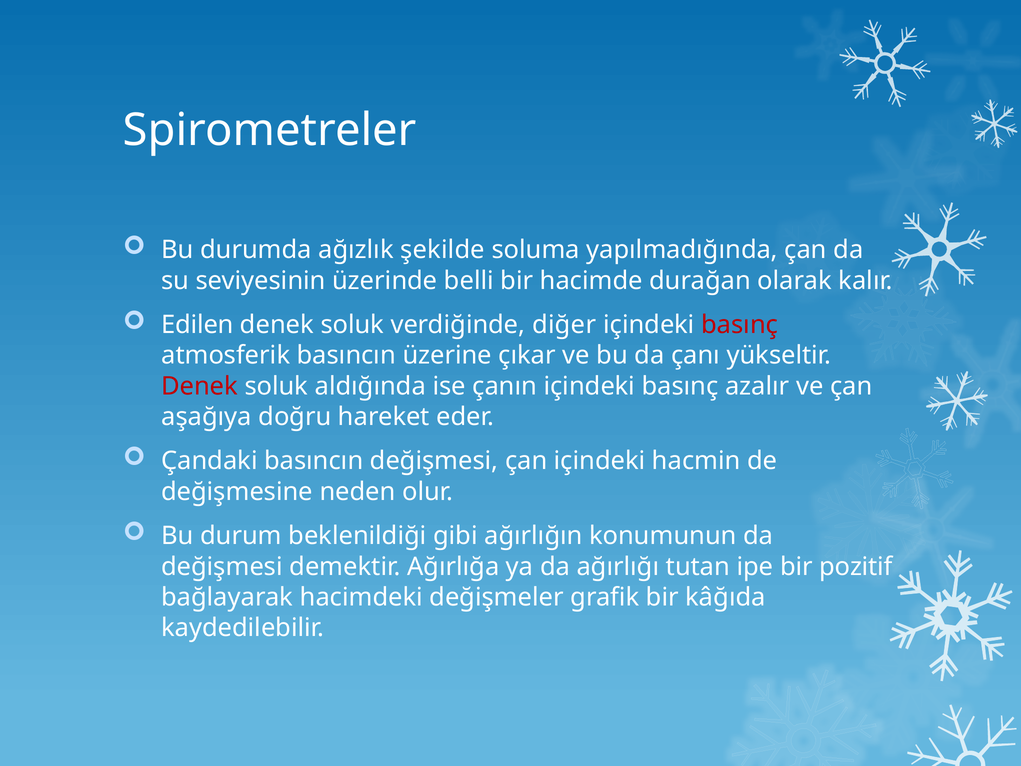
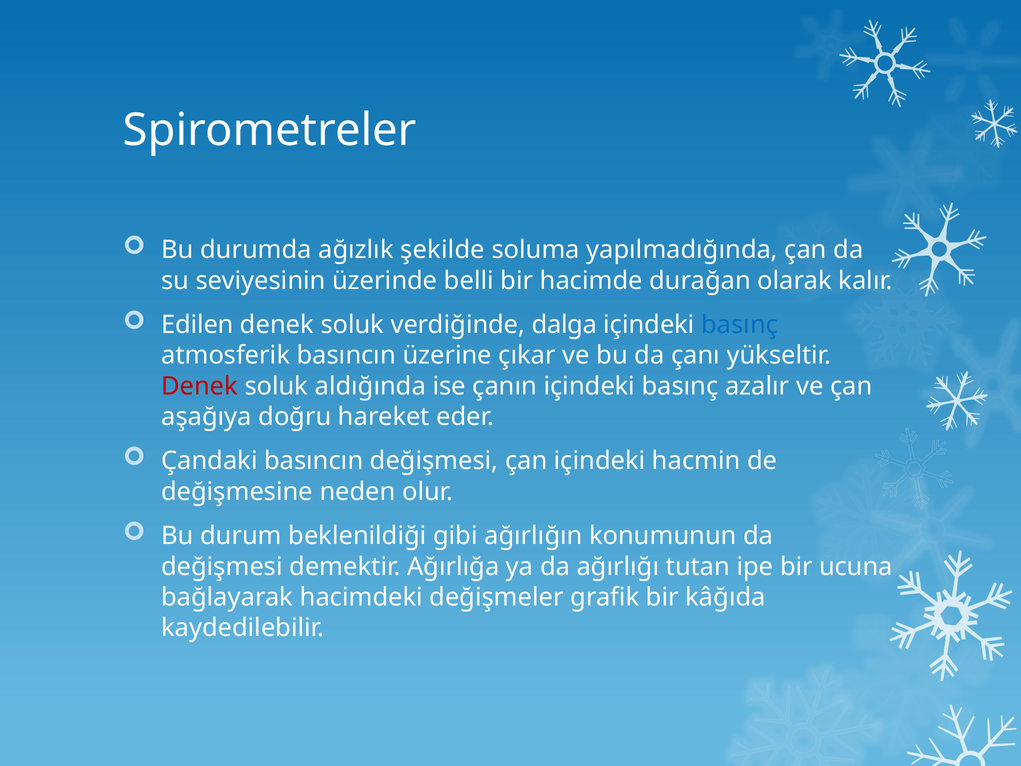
diğer: diğer -> dalga (564, 325)
basınç colour: red -> blue (740, 325)
pozitif: pozitif -> ucuna (856, 566)
